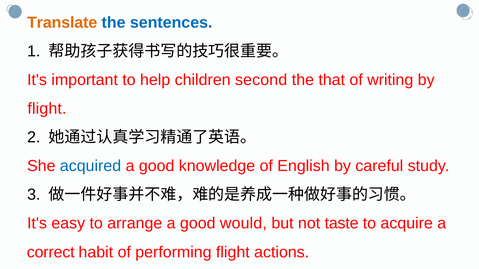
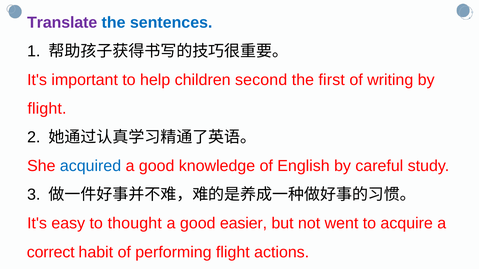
Translate colour: orange -> purple (62, 23)
that: that -> first (332, 80)
arrange: arrange -> thought (135, 224)
would: would -> easier (244, 224)
taste: taste -> went (341, 224)
